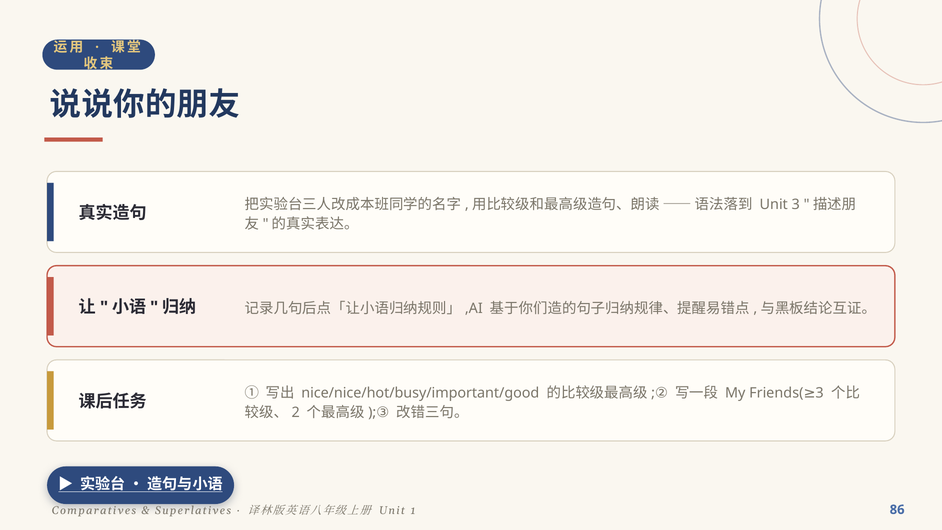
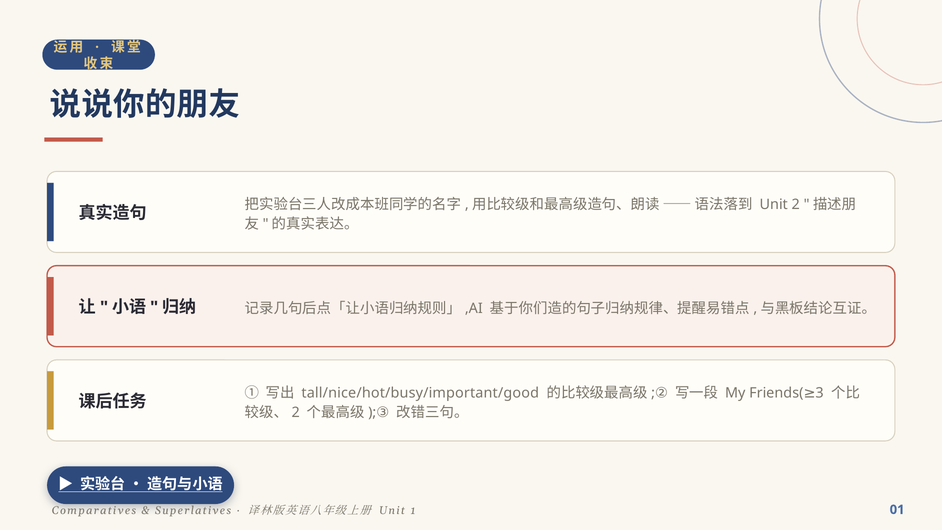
Unit 3: 3 -> 2 (796, 204)
nice/nice/hot/busy/important/good: nice/nice/hot/busy/important/good -> tall/nice/hot/busy/important/good (420, 393)
86: 86 -> 01 (897, 510)
